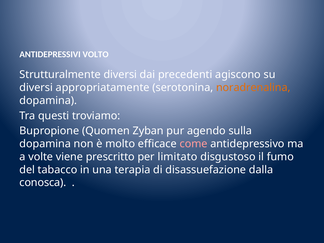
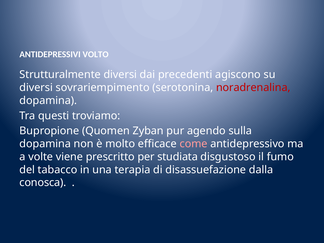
appropriatamente: appropriatamente -> sovrariempimento (103, 88)
noradrenalina colour: orange -> red (253, 88)
limitato: limitato -> studiata (178, 157)
